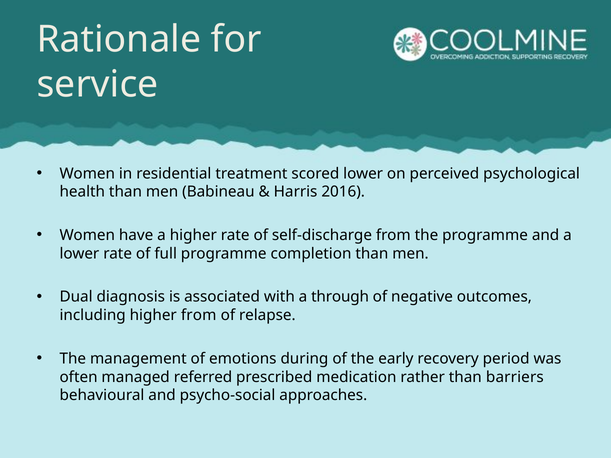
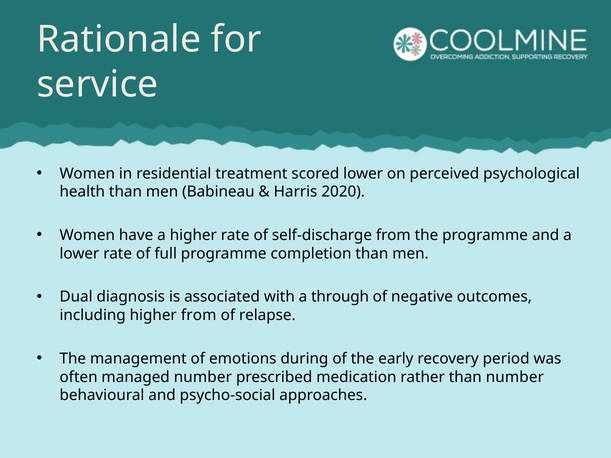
2016: 2016 -> 2020 (343, 192)
managed referred: referred -> number (203, 377)
than barriers: barriers -> number (515, 377)
